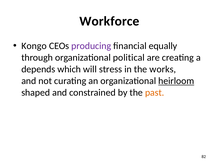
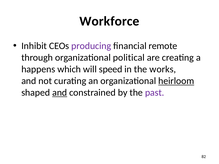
Kongo: Kongo -> Inhibit (34, 46)
equally: equally -> remote (163, 46)
depends: depends -> happens (38, 69)
stress: stress -> speed (111, 69)
and underline: none -> present (60, 93)
past colour: orange -> purple (155, 93)
